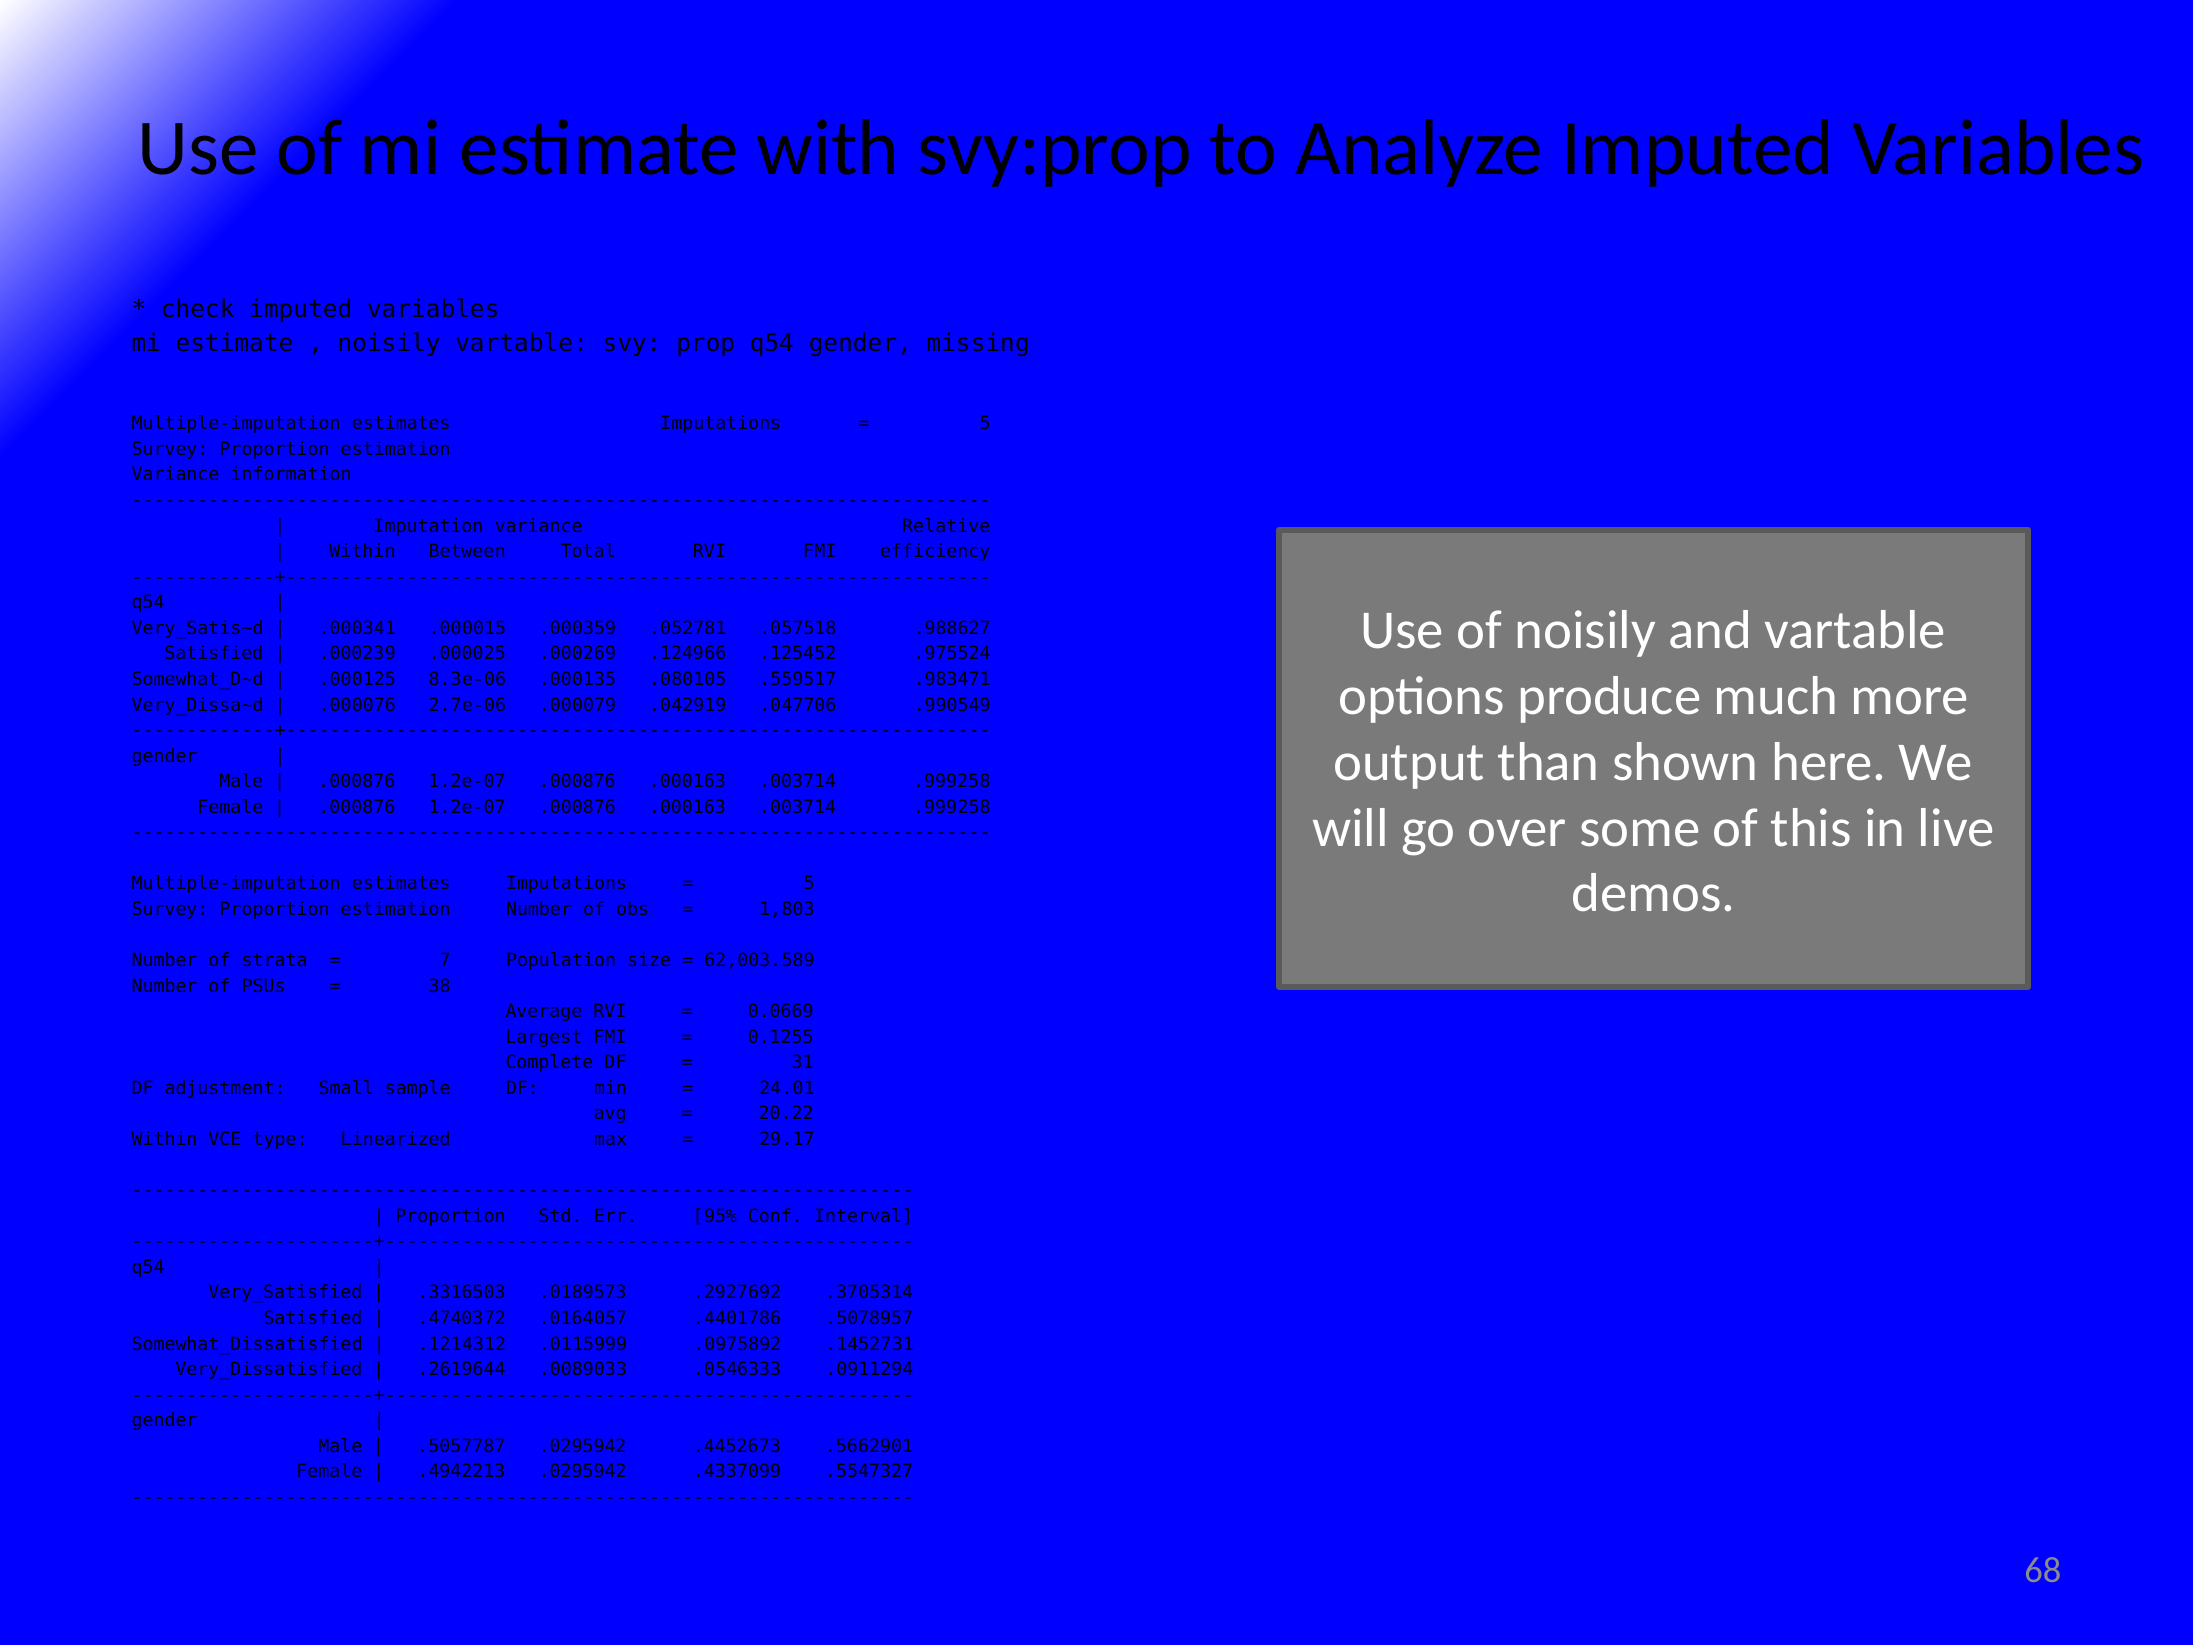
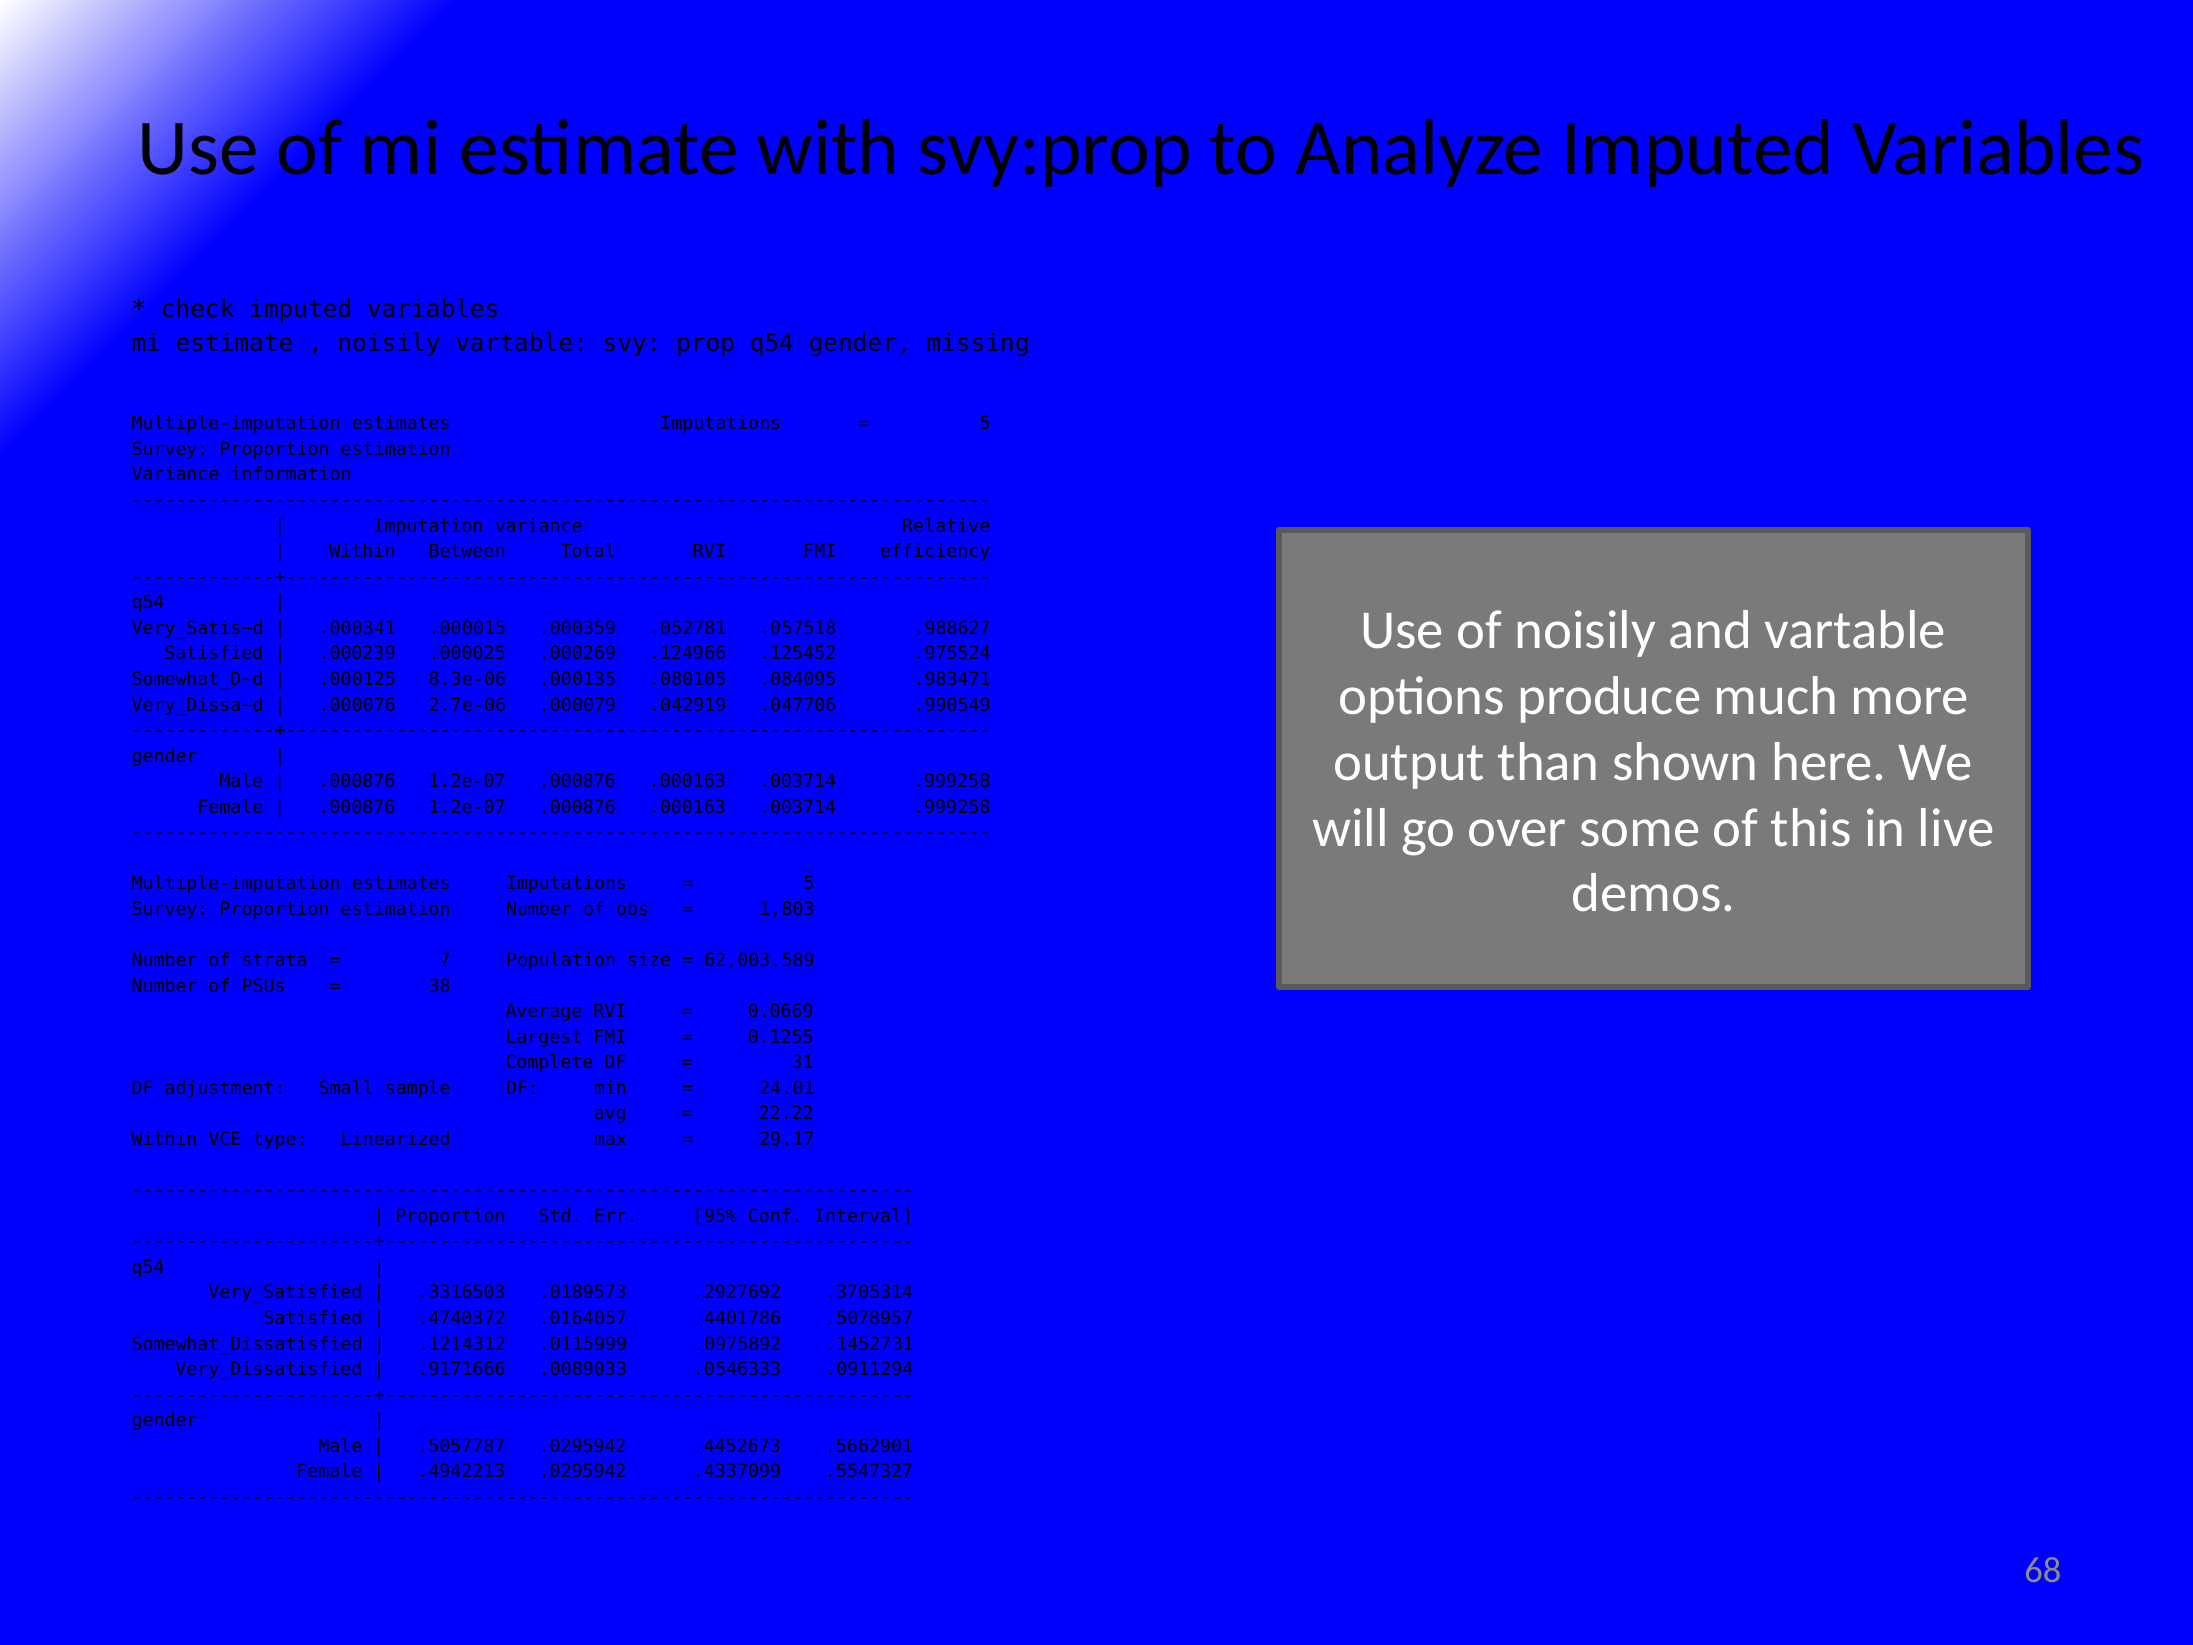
.559517: .559517 -> .084095 (798, 679)
20.22: 20.22 -> 22.22 (786, 1114)
.2619644: .2619644 -> .9171666 (462, 1369)
